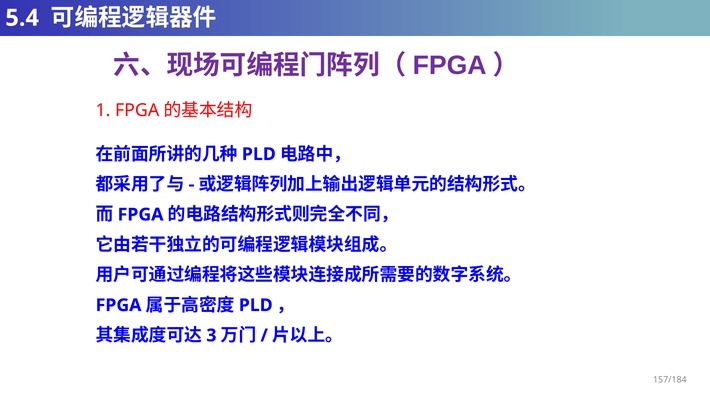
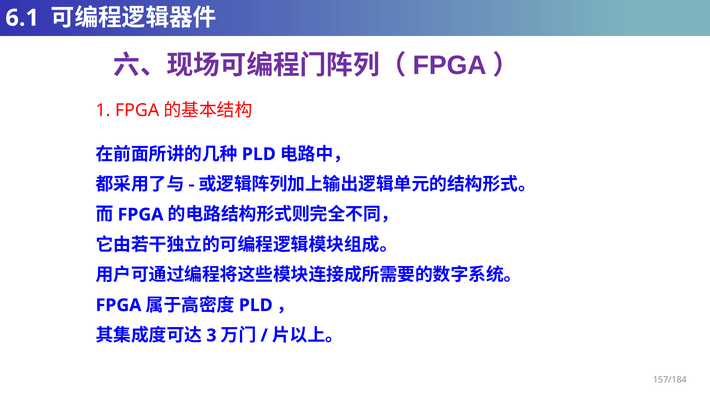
5.4: 5.4 -> 6.1 (22, 18)
